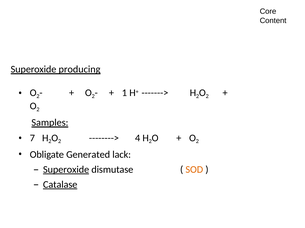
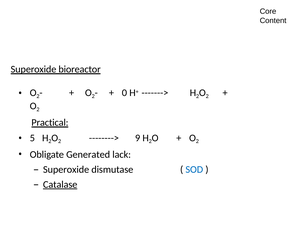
producing: producing -> bioreactor (80, 70)
1: 1 -> 0 (124, 93)
Samples: Samples -> Practical (50, 123)
7: 7 -> 5 (32, 138)
4: 4 -> 9 (138, 138)
Superoxide underline: present -> none (66, 170)
SOD colour: orange -> blue (194, 170)
